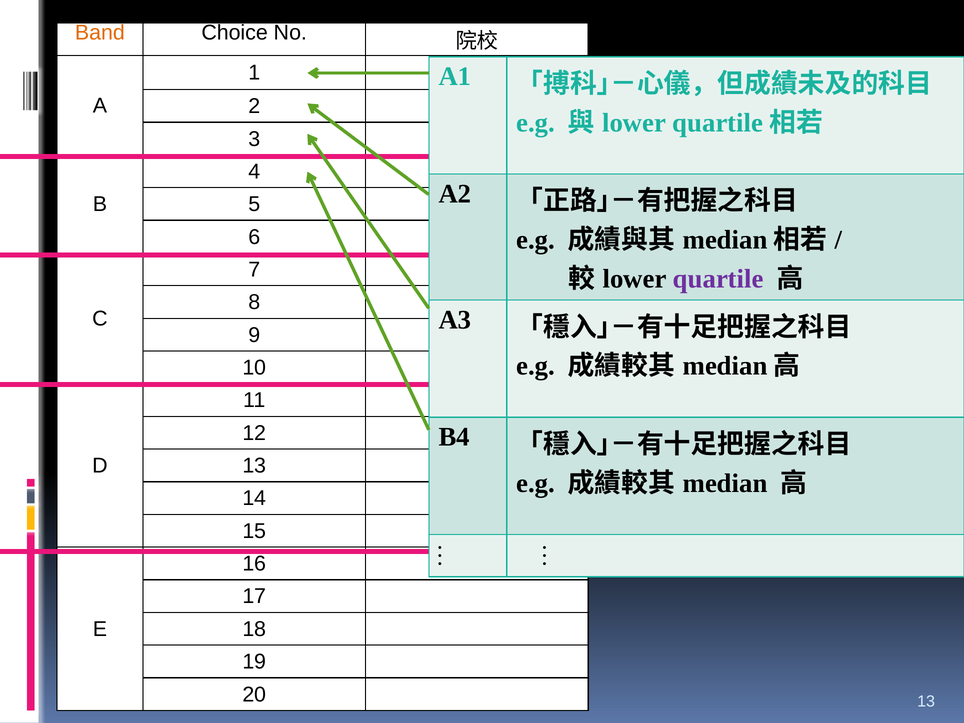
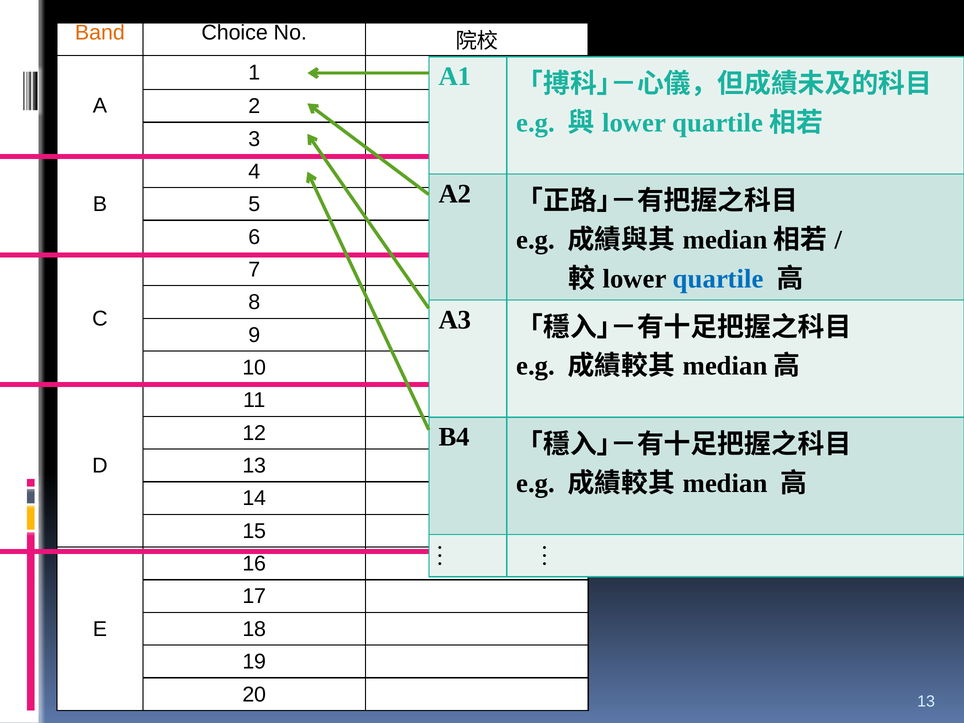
quartile colour: purple -> blue (718, 279)
